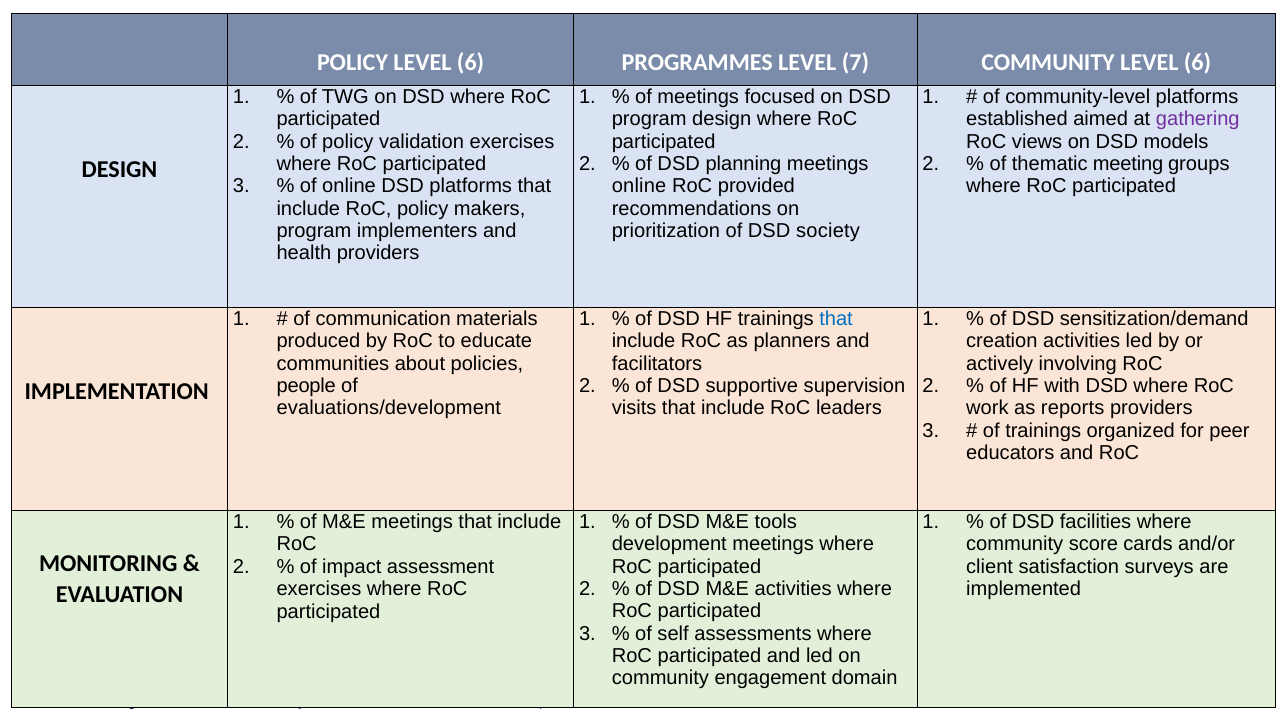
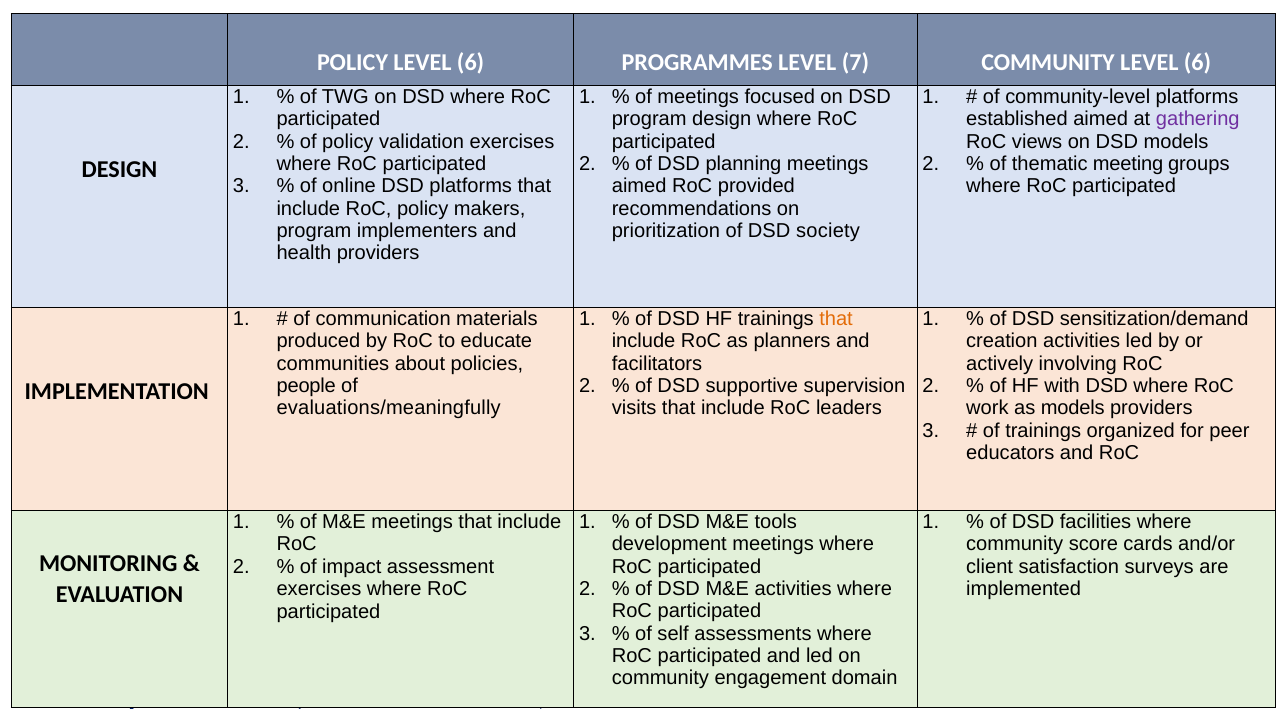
online: online -> aimed (639, 186)
that colour: blue -> orange (836, 319)
evaluations/development: evaluations/development -> evaluations/meaningfully (389, 408)
as reports: reports -> models (1073, 408)
